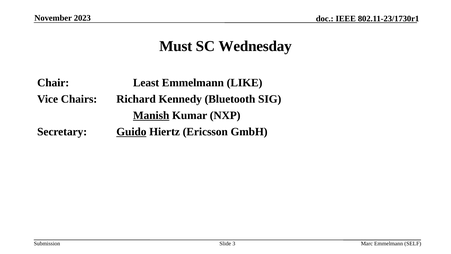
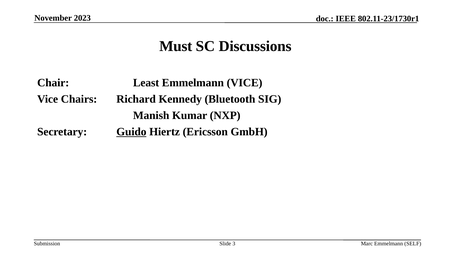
Wednesday: Wednesday -> Discussions (255, 46)
Emmelmann LIKE: LIKE -> VICE (245, 83)
Manish underline: present -> none (151, 115)
